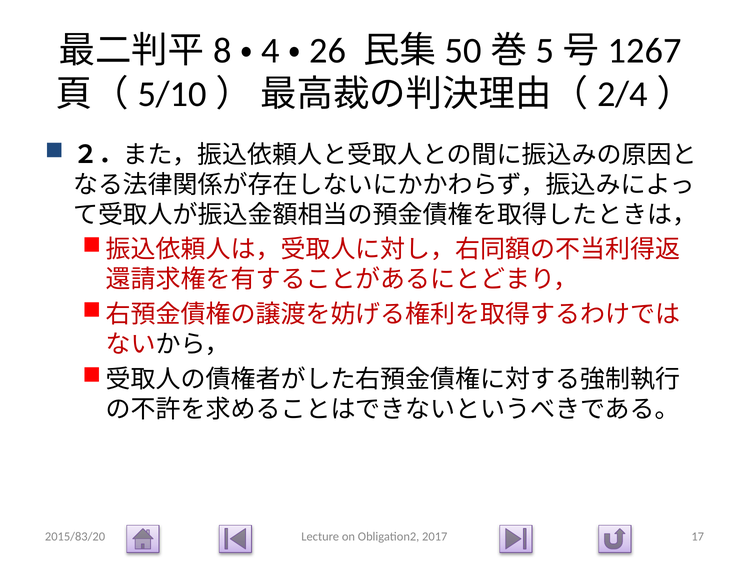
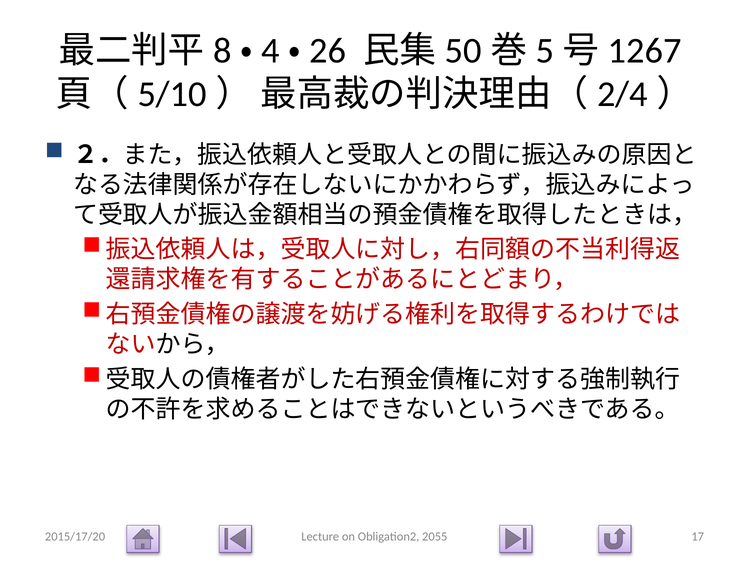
2015/83/20: 2015/83/20 -> 2015/17/20 (75, 536)
2017: 2017 -> 2055 (435, 536)
